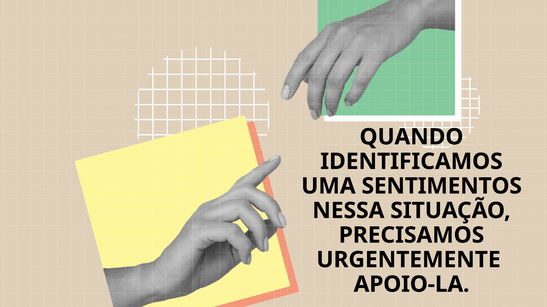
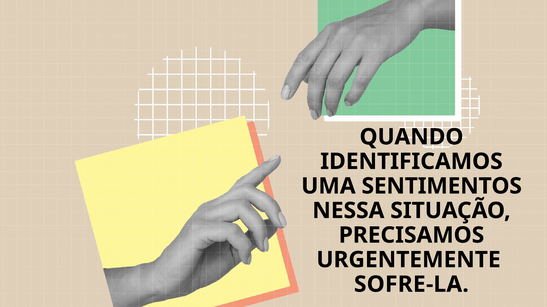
APOIO-LA: APOIO-LA -> SOFRE-LA (411, 285)
